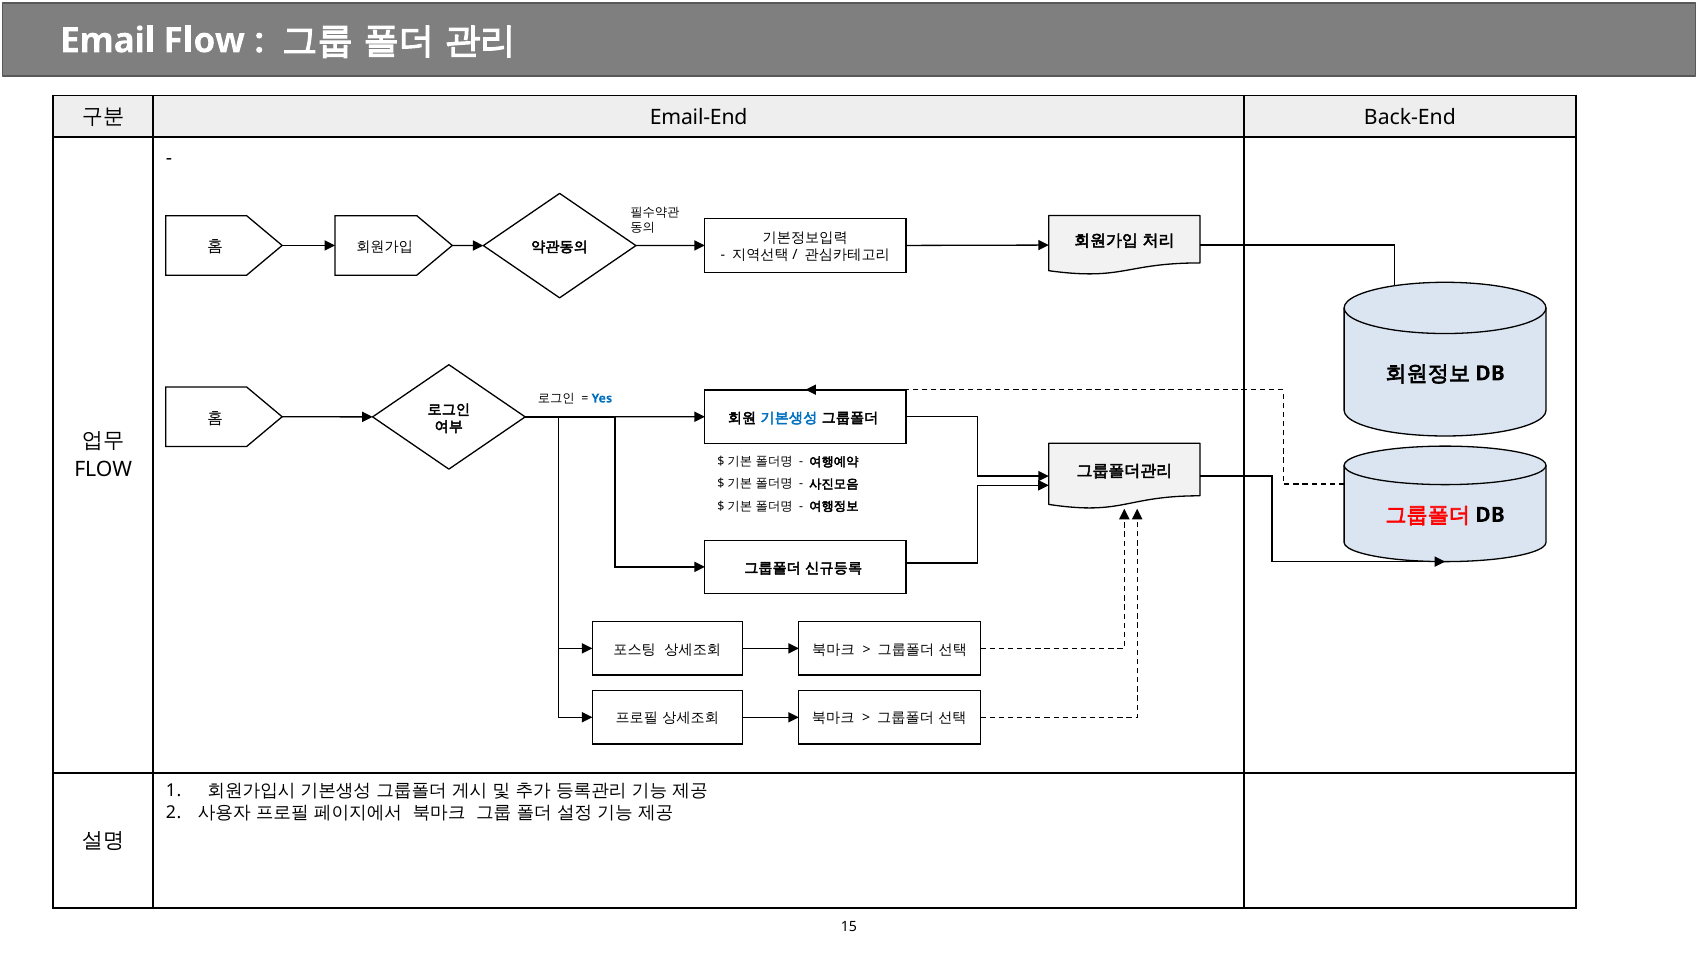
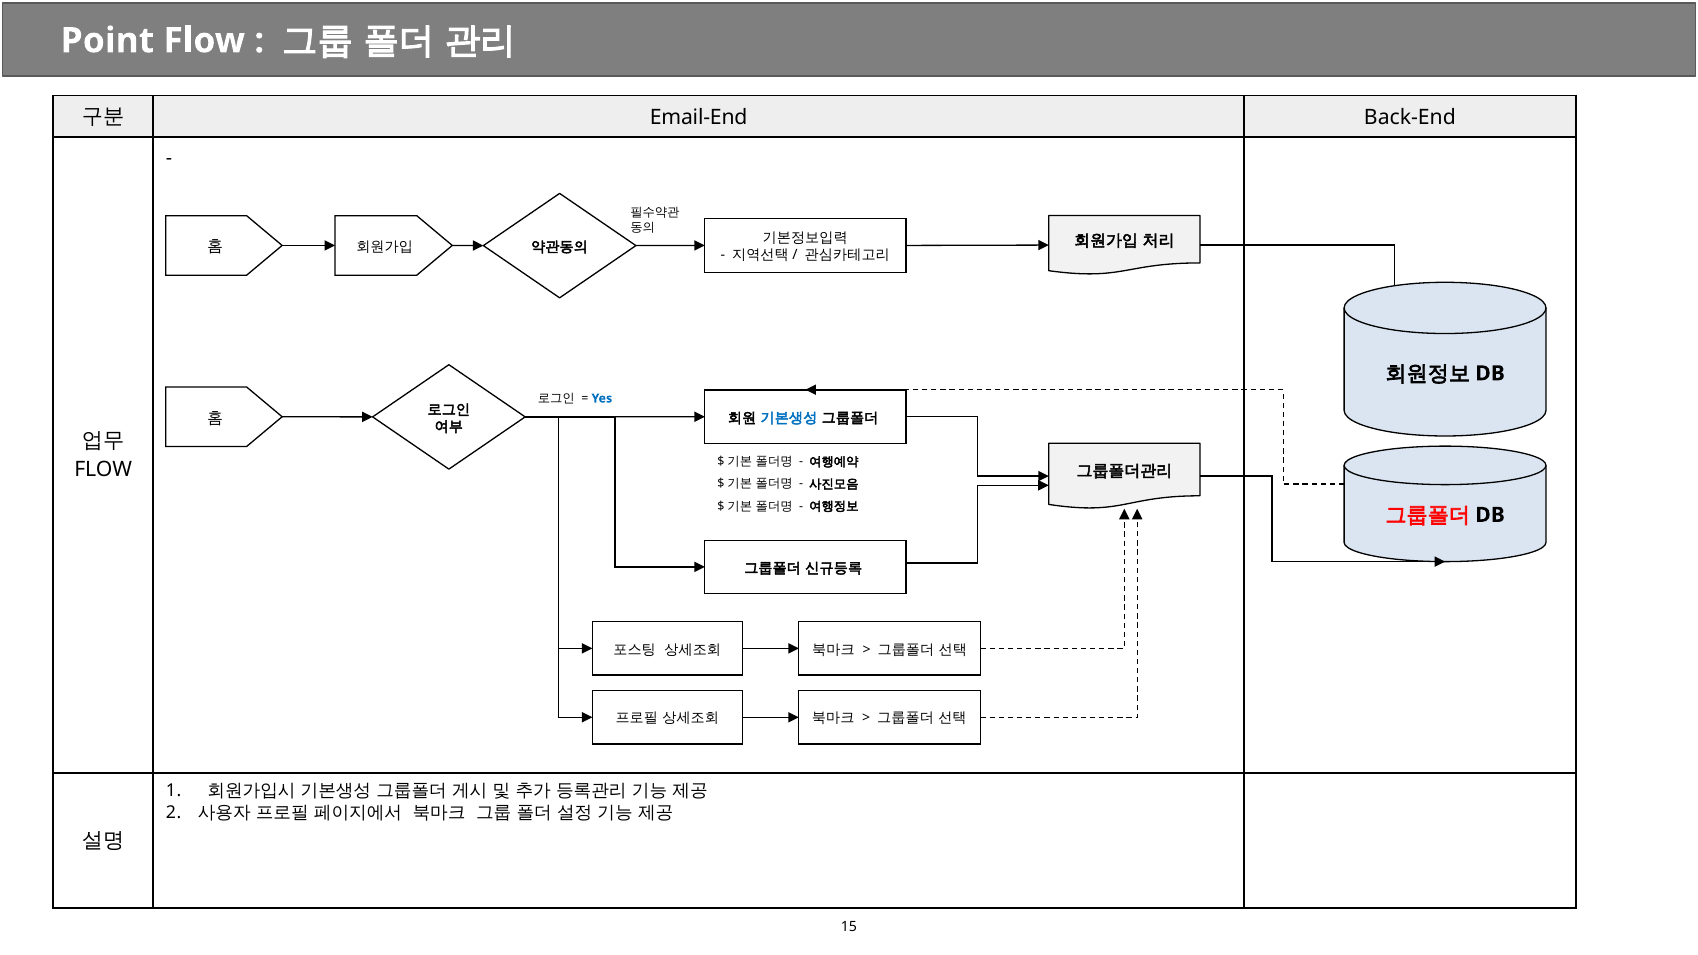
Email: Email -> Point (107, 41)
